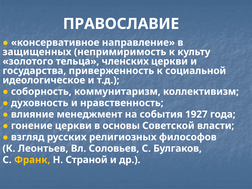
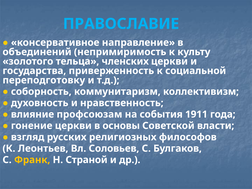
ПРАВОСЛАВИЕ colour: white -> light blue (121, 24)
защищенных: защищенных -> объединений (37, 52)
идеологическое: идеологическое -> переподготовку (44, 80)
менеджмент: менеджмент -> профсоюзам (89, 114)
1927: 1927 -> 1911 (196, 114)
